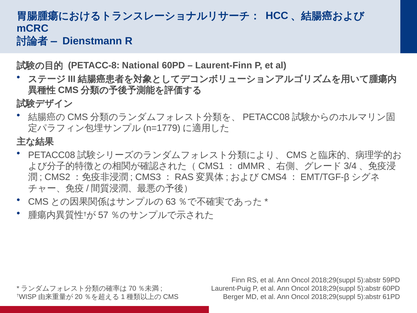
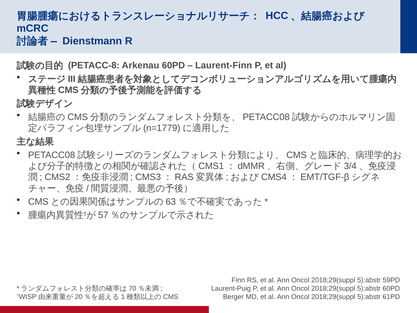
National: National -> Arkenau (141, 65)
